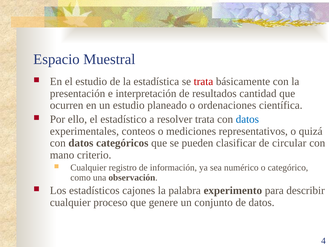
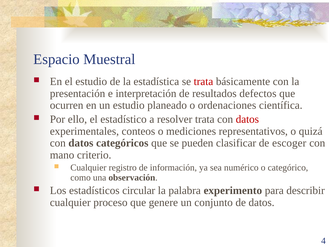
cantidad: cantidad -> defectos (258, 93)
datos colour: blue -> red (247, 119)
circular: circular -> escoger (289, 143)
cajones: cajones -> circular (139, 190)
